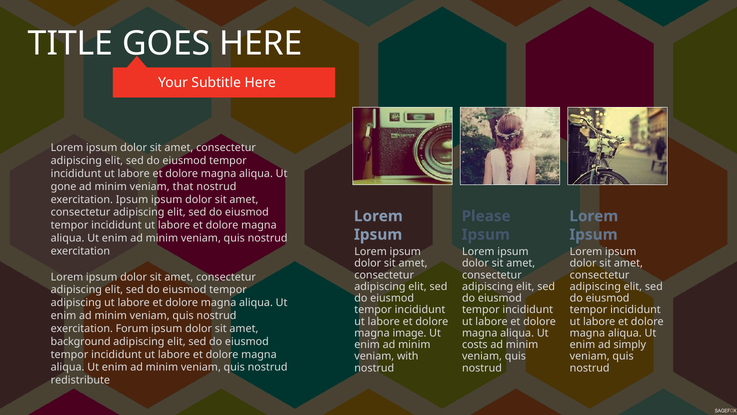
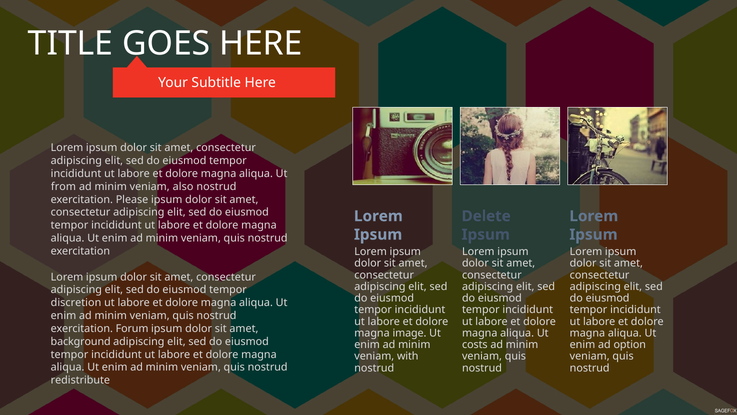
gone: gone -> from (63, 186)
that: that -> also (183, 186)
exercitation Ipsum: Ipsum -> Please (132, 199)
Please: Please -> Delete (486, 216)
adipiscing: adipiscing -> discretion (76, 303)
simply: simply -> option (630, 344)
